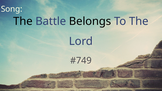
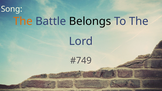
The colour: black -> orange (23, 21)
